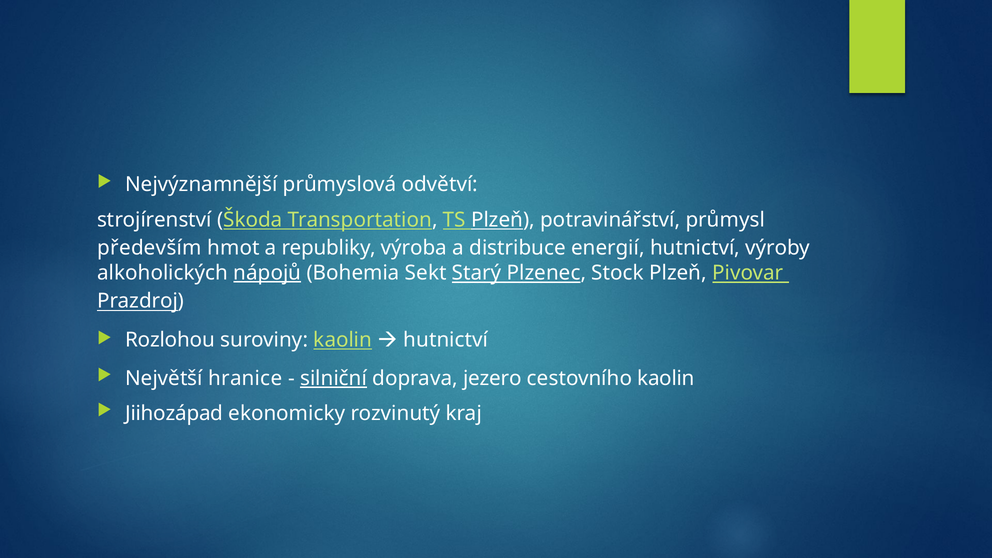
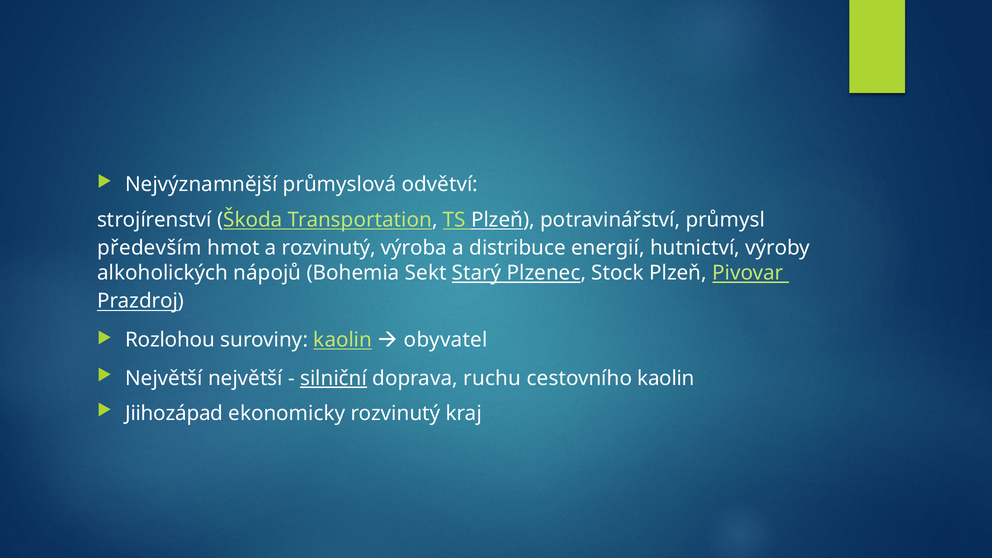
a republiky: republiky -> rozvinutý (329, 248)
nápojů underline: present -> none (267, 273)
hutnictví: hutnictví -> obyvatel (446, 340)
Největší hranice: hranice -> největší (245, 378)
jezero: jezero -> ruchu (492, 378)
